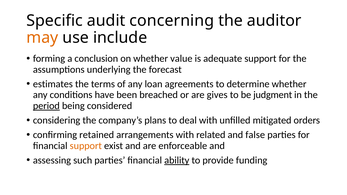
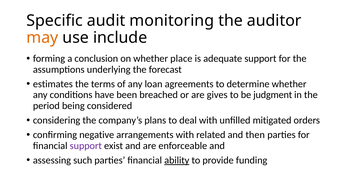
concerning: concerning -> monitoring (172, 21)
value: value -> place (181, 59)
period underline: present -> none (46, 106)
retained: retained -> negative (97, 135)
false: false -> then (255, 135)
support colour: orange -> purple (86, 146)
